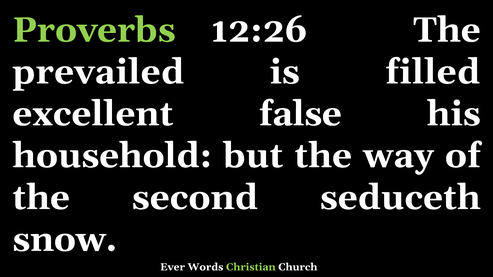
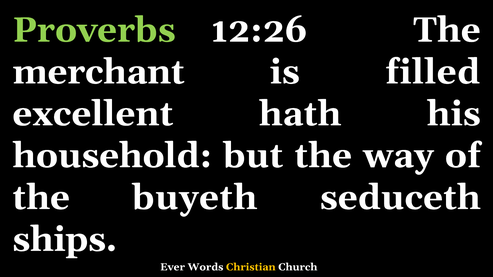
prevailed: prevailed -> merchant (99, 72)
false: false -> hath (300, 114)
second: second -> buyeth (195, 198)
snow: snow -> ships (65, 240)
Christian colour: light green -> yellow (251, 267)
